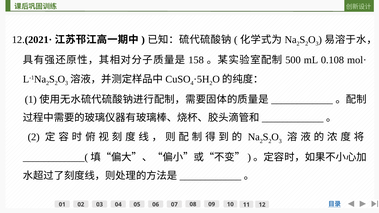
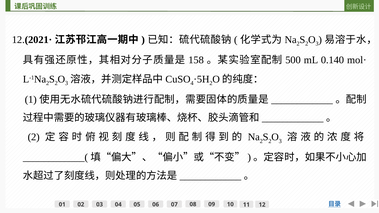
0.108: 0.108 -> 0.140 (332, 60)
